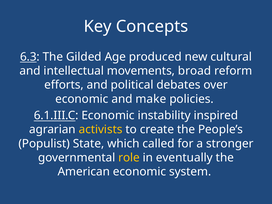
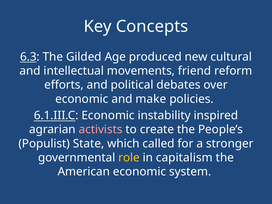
broad: broad -> friend (195, 71)
activists colour: yellow -> pink (101, 130)
eventually: eventually -> capitalism (184, 158)
